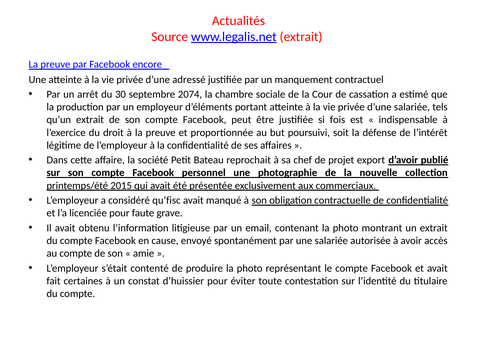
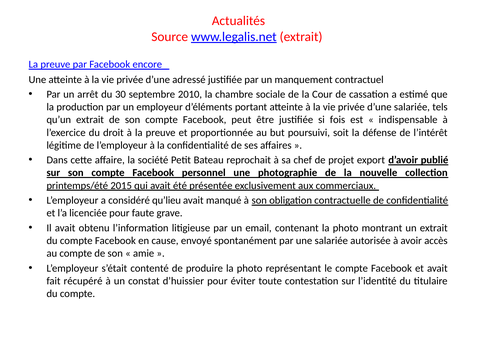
2074: 2074 -> 2010 (190, 94)
qu’fisc: qu’fisc -> qu’lieu (167, 200)
certaines: certaines -> récupéré (83, 281)
